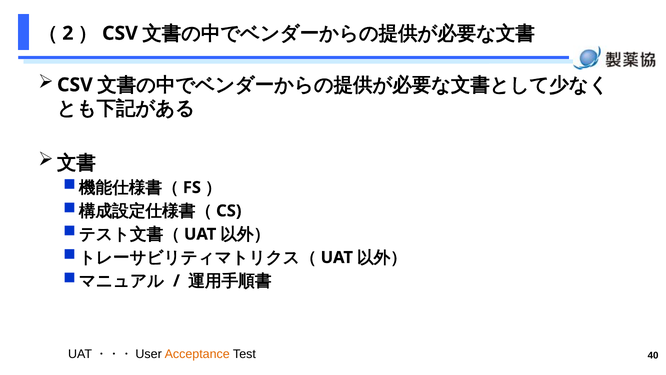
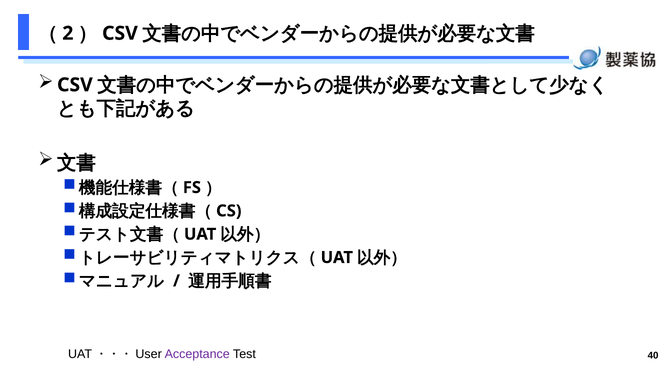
Acceptance colour: orange -> purple (197, 354)
